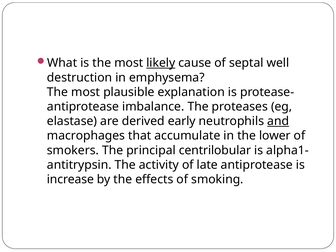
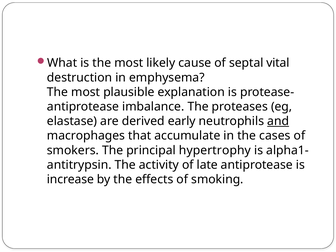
likely underline: present -> none (161, 63)
well: well -> vital (278, 63)
lower: lower -> cases (275, 136)
centrilobular: centrilobular -> hypertrophy (215, 150)
